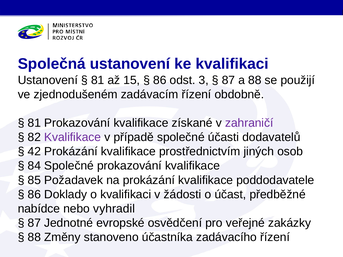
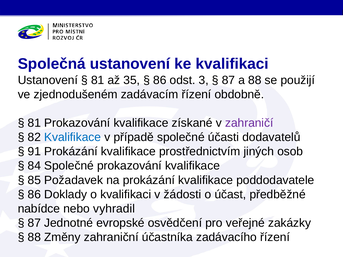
15: 15 -> 35 (132, 80)
Kvalifikace colour: purple -> blue (73, 137)
42: 42 -> 91 (34, 152)
stanoveno: stanoveno -> zahraniční (111, 237)
